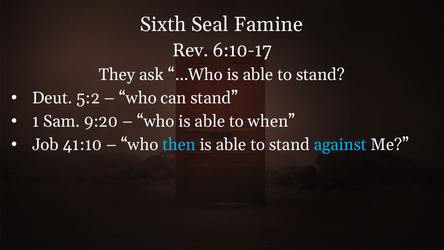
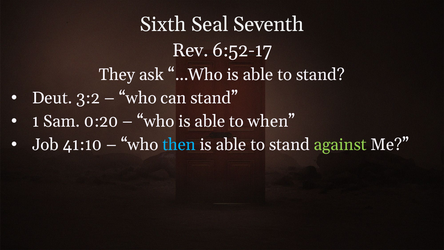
Famine: Famine -> Seventh (269, 25)
6:10-17: 6:10-17 -> 6:52-17 (242, 50)
5:2: 5:2 -> 3:2 (88, 98)
9:20: 9:20 -> 0:20 (101, 121)
against colour: light blue -> light green (340, 145)
